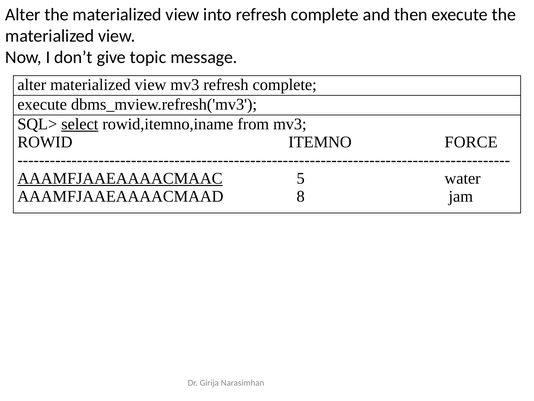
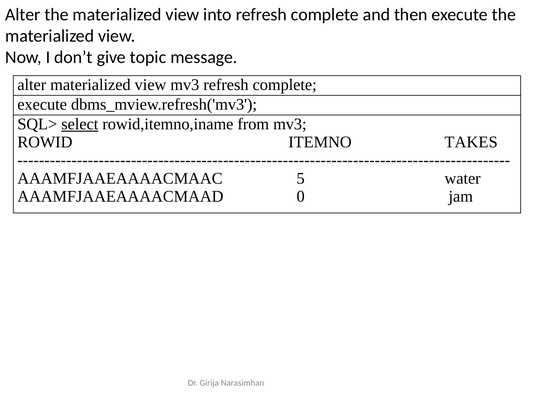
FORCE: FORCE -> TAKES (471, 142)
AAAMFJAAEAAAACMAAC underline: present -> none (120, 178)
8: 8 -> 0 (301, 196)
